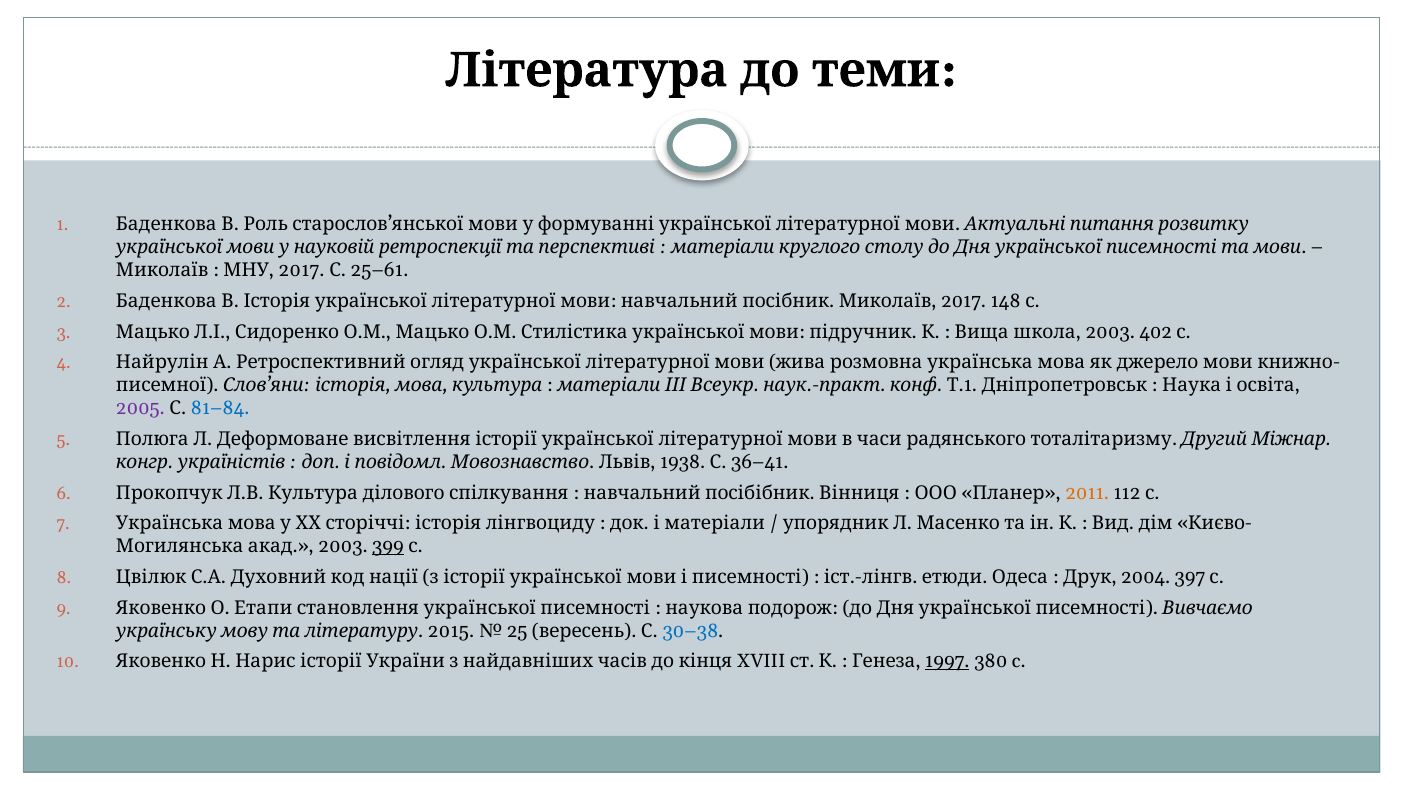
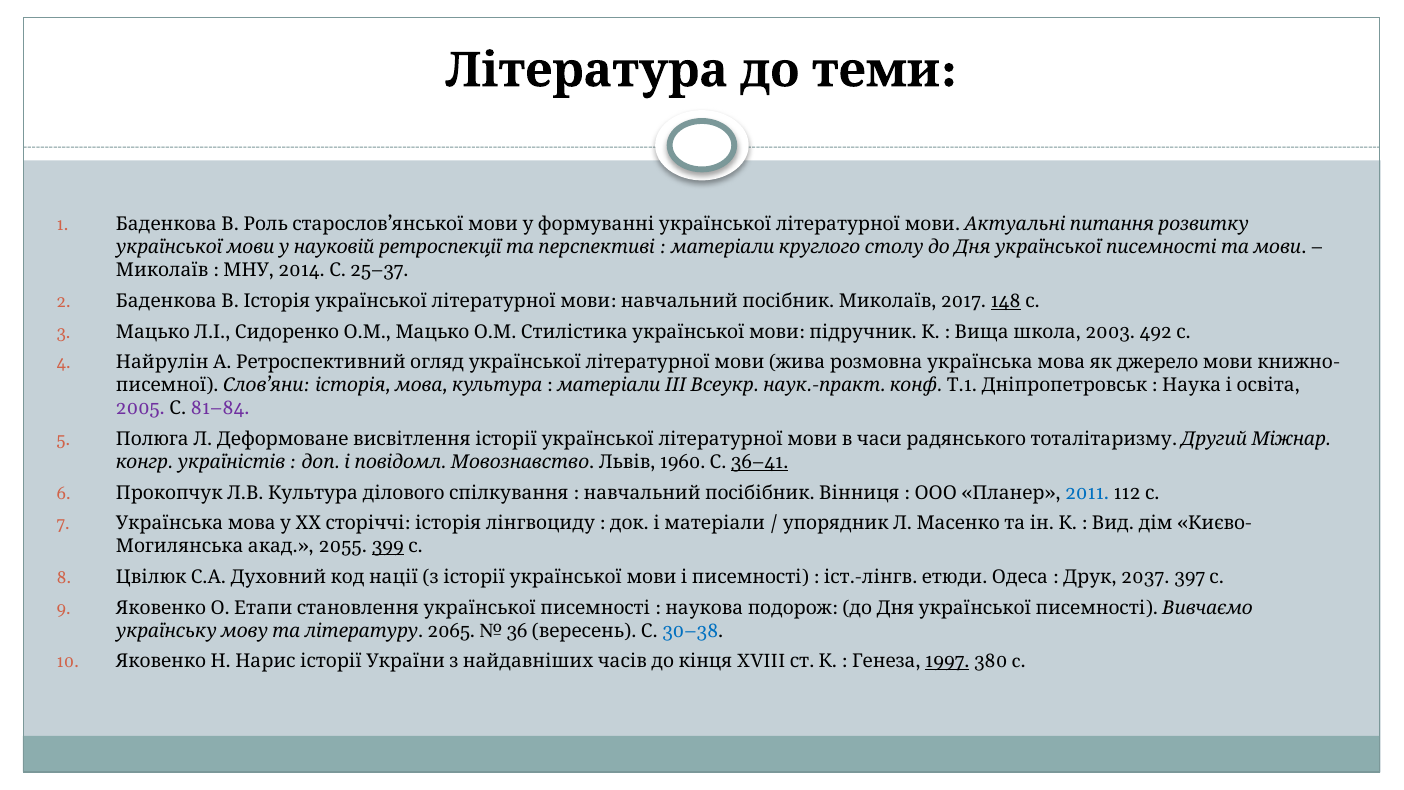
2017: 2017 -> 2014 (302, 270)
25–61: 25–61 -> 25–37 (380, 270)
148 underline: none -> present (1006, 301)
402: 402 -> 492 (1156, 332)
81–84 colour: blue -> purple (220, 408)
1938: 1938 -> 1960 (683, 462)
36–41 underline: none -> present (760, 462)
2011 colour: orange -> blue (1087, 493)
2003: 2003 -> 2055 (343, 546)
2004: 2004 -> 2037 (1145, 577)
2015: 2015 -> 2065 (451, 631)
25: 25 -> 36 (517, 631)
